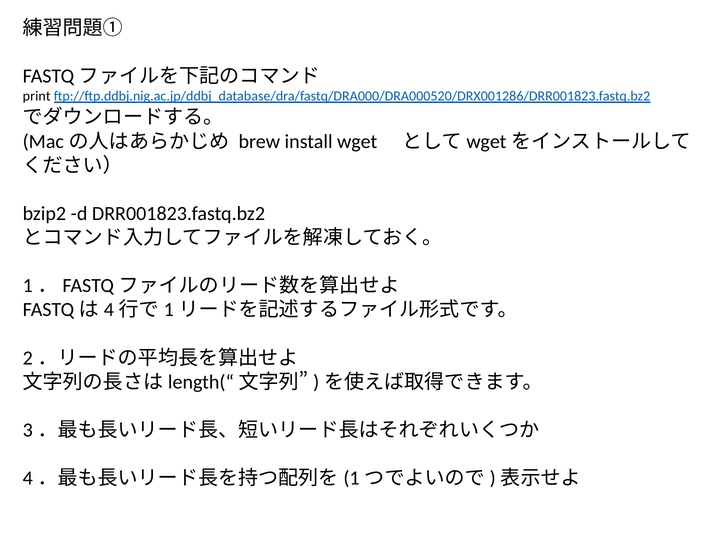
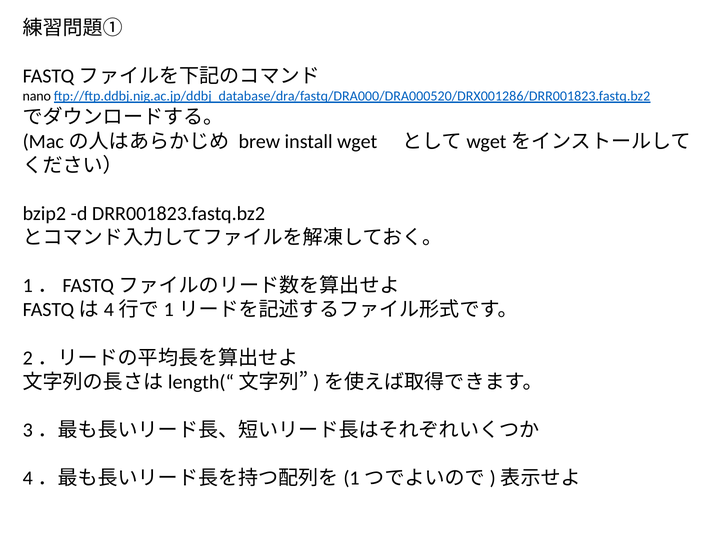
print: print -> nano (37, 96)
